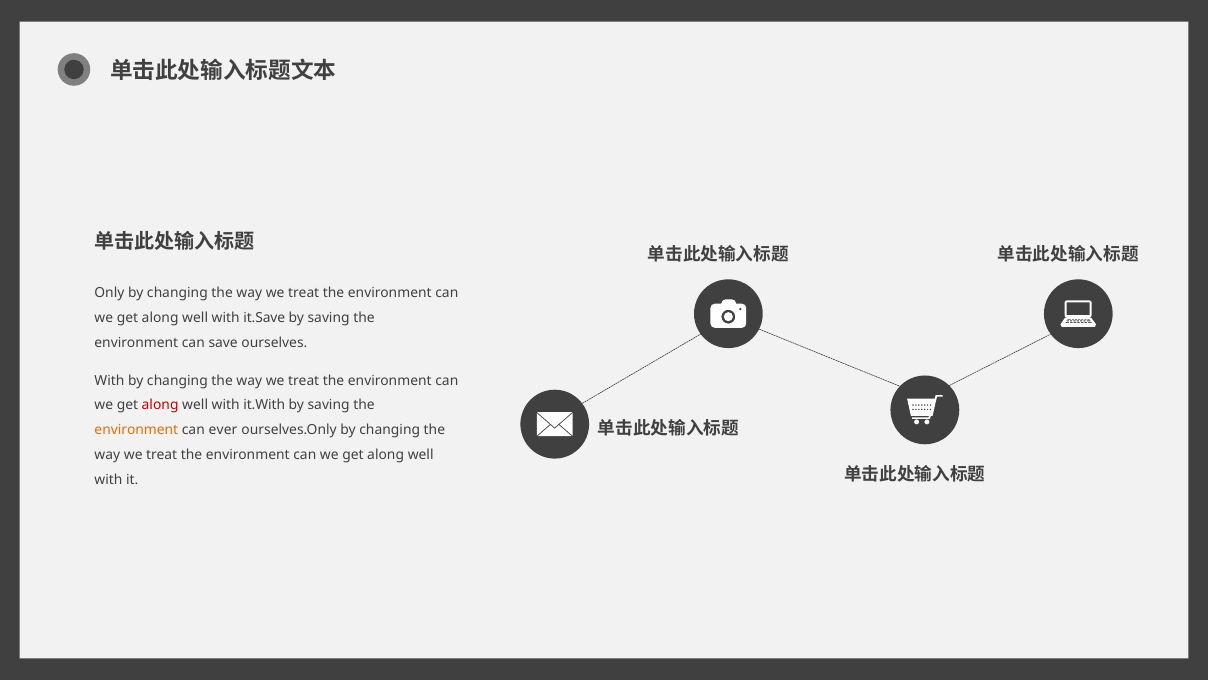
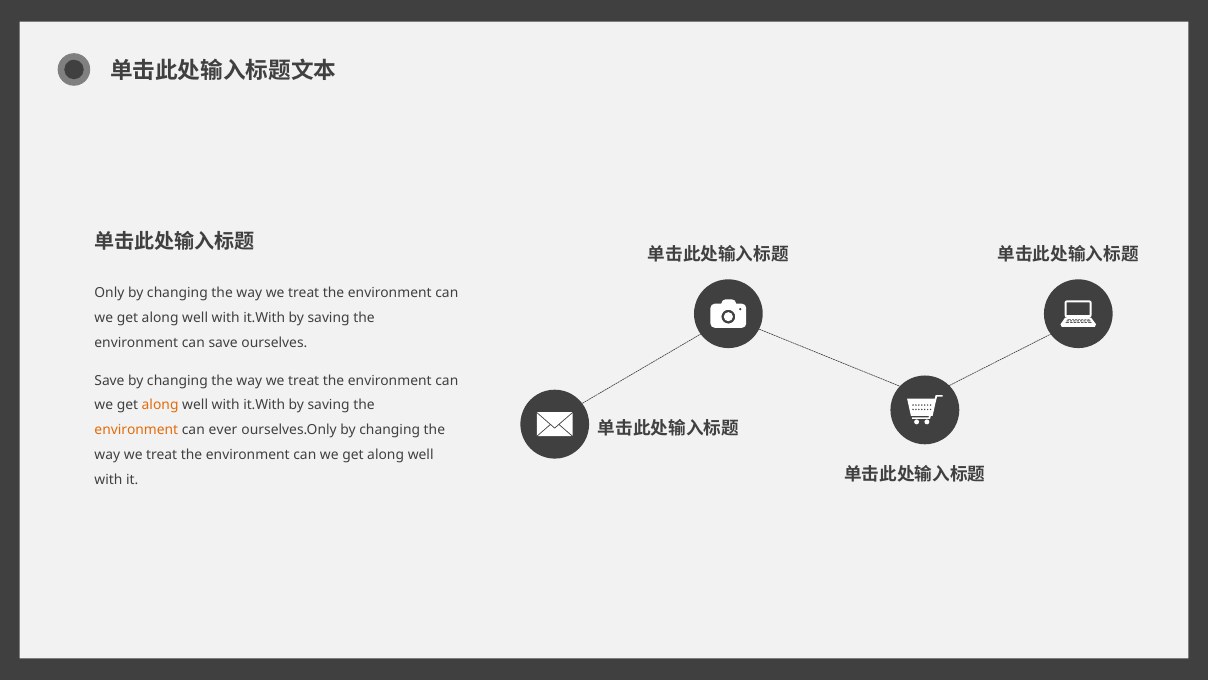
it.Save: it.Save -> it.With (264, 318)
With: With -> Save (109, 380)
along colour: red -> orange (160, 405)
